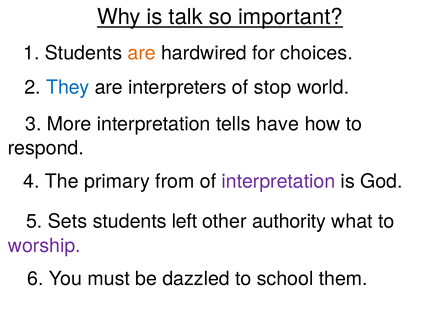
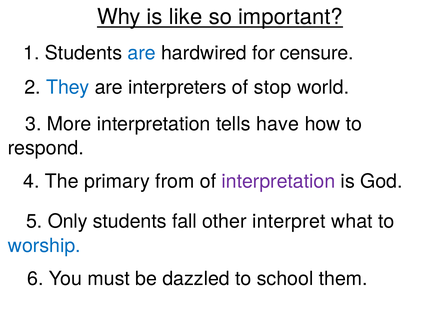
talk: talk -> like (186, 17)
are colour: orange -> blue (142, 53)
choices: choices -> censure (317, 53)
Sets: Sets -> Only (68, 221)
left: left -> fall (185, 221)
authority: authority -> interpret (289, 221)
worship colour: purple -> blue (44, 246)
